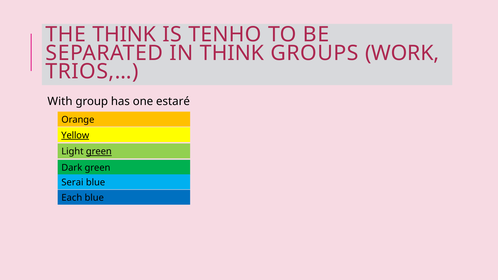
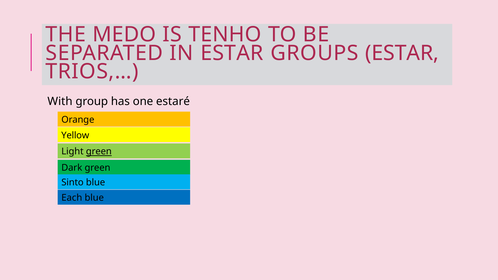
THE THINK: THINK -> MEDO (124, 35)
IN THINK: THINK -> ESTAR (232, 53)
GROUPS WORK: WORK -> ESTAR (402, 53)
Yellow underline: present -> none (75, 135)
Serai: Serai -> Sinto (72, 183)
